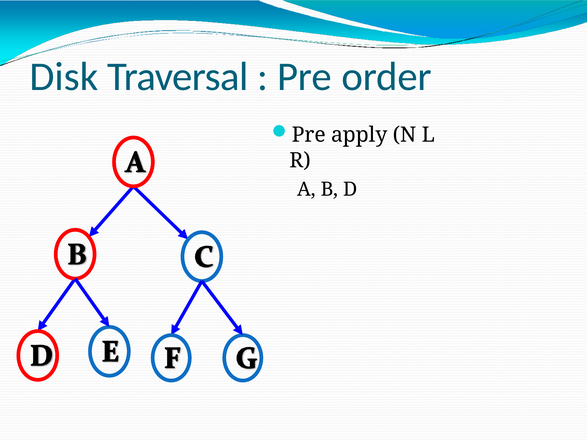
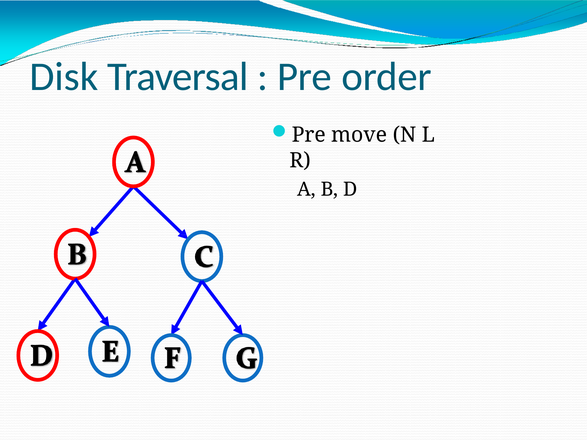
apply: apply -> move (359, 135)
